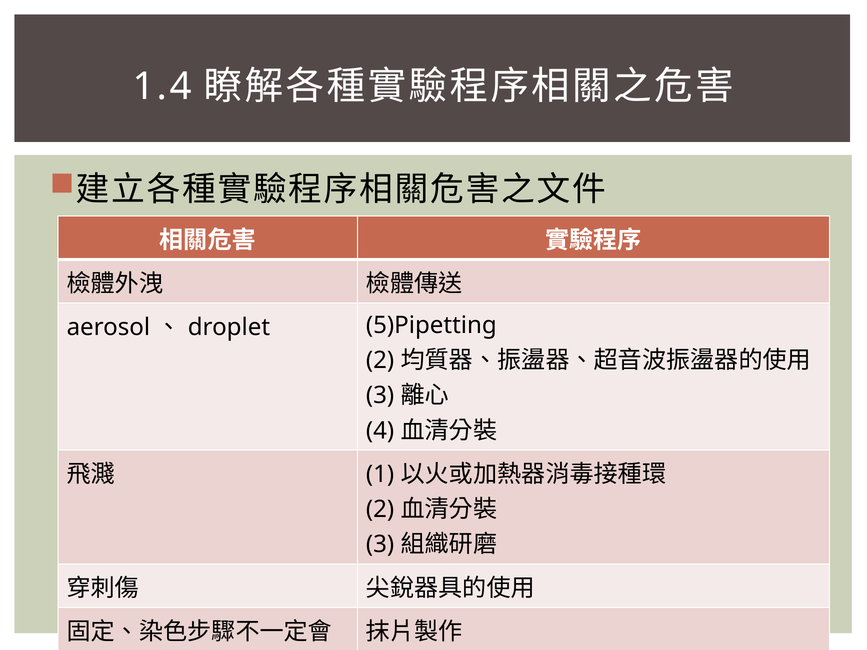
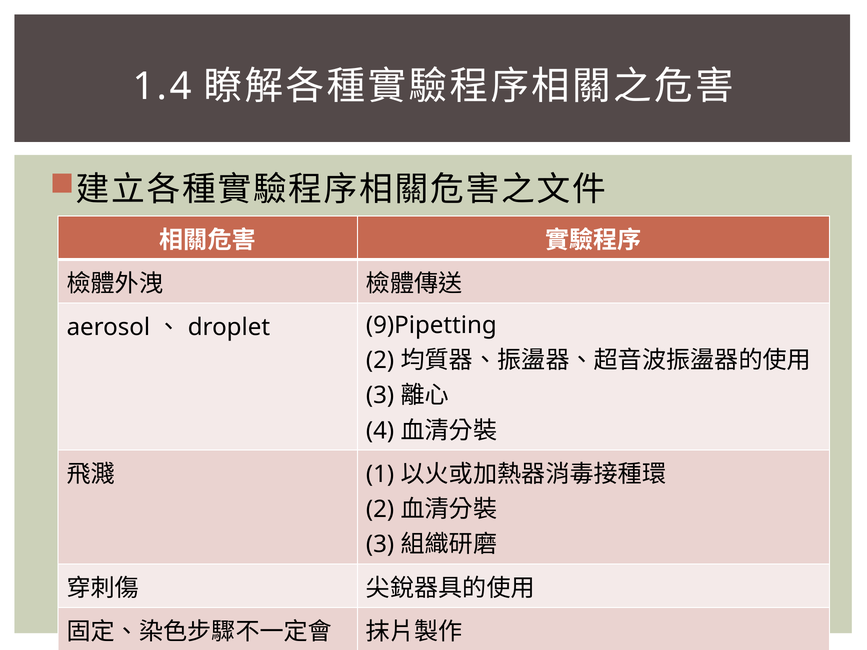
5)Pipetting: 5)Pipetting -> 9)Pipetting (431, 325)
